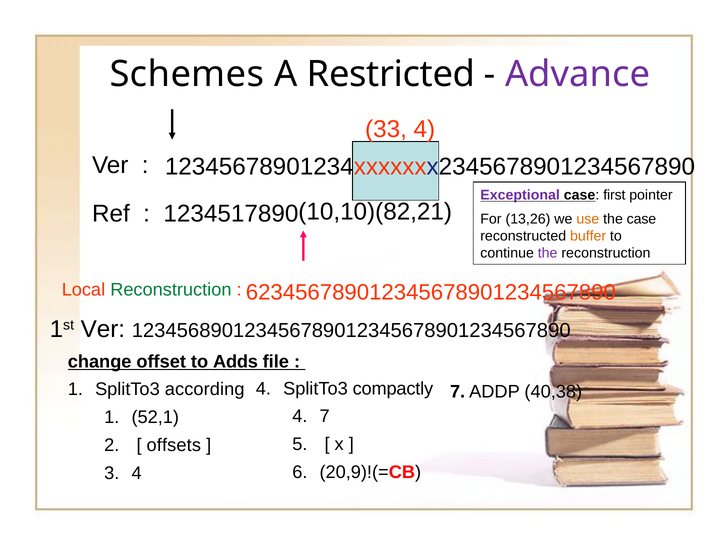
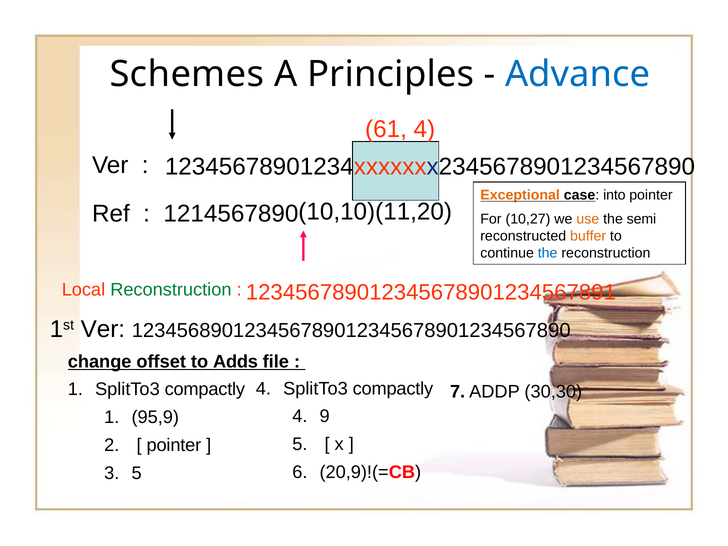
Restricted: Restricted -> Principles (391, 74)
Advance colour: purple -> blue (578, 74)
33: 33 -> 61 (386, 129)
Exceptional colour: purple -> orange (520, 195)
first: first -> into (614, 195)
10,10)(82,21: 10,10)(82,21 -> 10,10)(11,20 (375, 212)
1234517890: 1234517890 -> 1214567890 (231, 214)
13,26: 13,26 -> 10,27 (528, 219)
the case: case -> semi (641, 219)
the colour: purple -> blue (548, 253)
623456789012345678901234567890: 623456789012345678901234567890 -> 123456789012345678901234567891 (431, 292)
according: according -> compactly (205, 389)
40,38: 40,38 -> 30,30 (553, 392)
4 7: 7 -> 9 (325, 416)
52,1: 52,1 -> 95,9 (155, 417)
offsets: offsets -> pointer (174, 445)
4: 4 -> 5 (137, 473)
